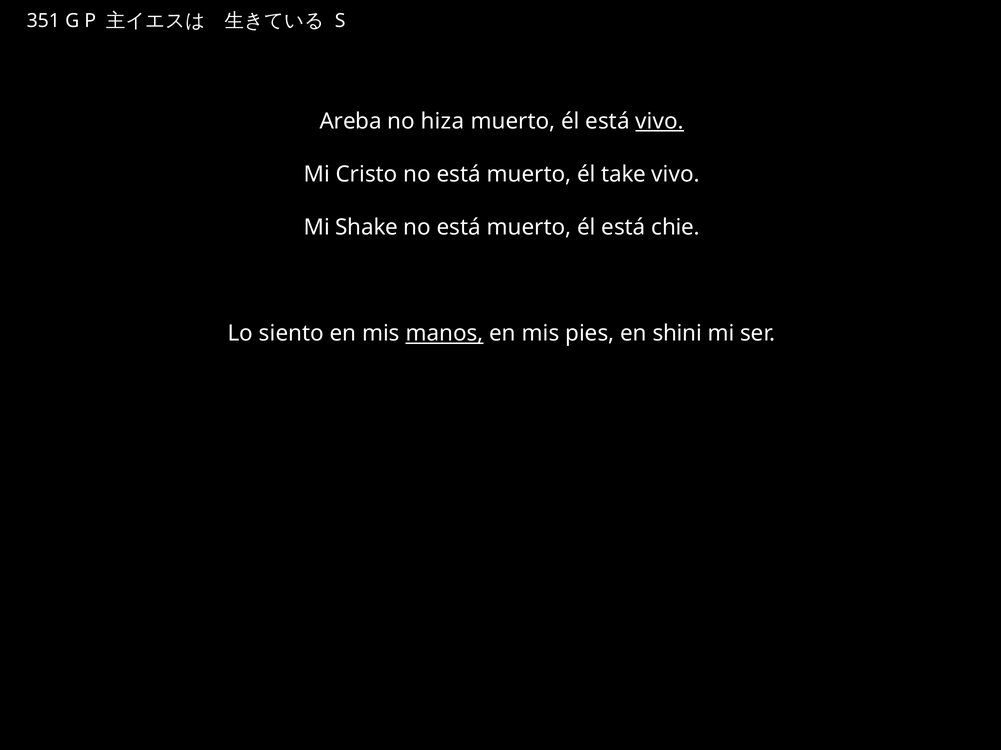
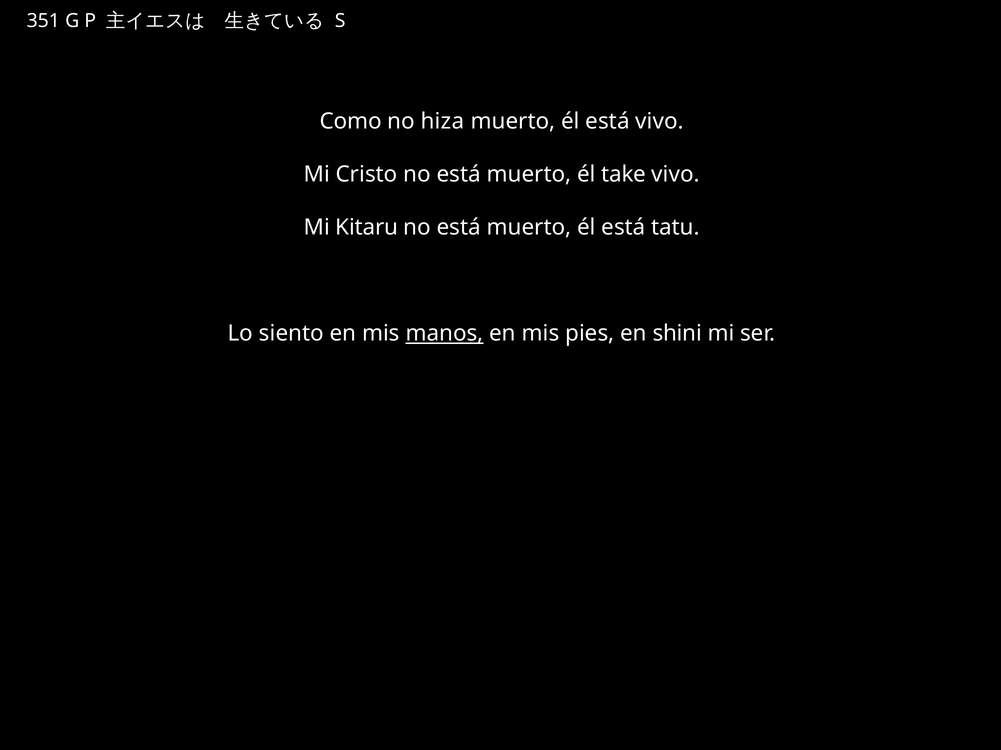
Areba: Areba -> Como (351, 121)
vivo underline: present -> none (660, 121)
Shake: Shake -> Kitaru (367, 228)
chie: chie -> tatu (676, 228)
